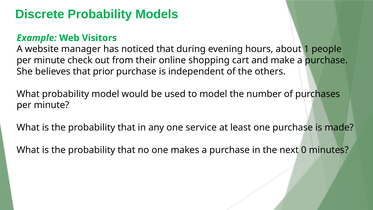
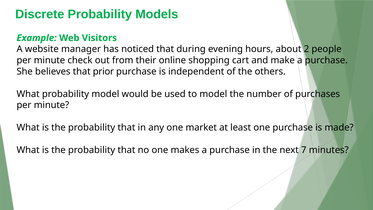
1: 1 -> 2 (306, 49)
service: service -> market (201, 127)
0: 0 -> 7 (304, 150)
